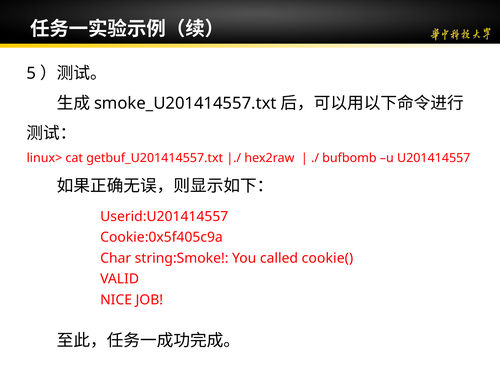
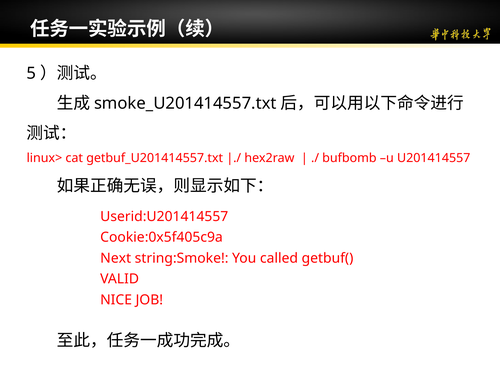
Char: Char -> Next (116, 258)
cookie(: cookie( -> getbuf( (327, 258)
